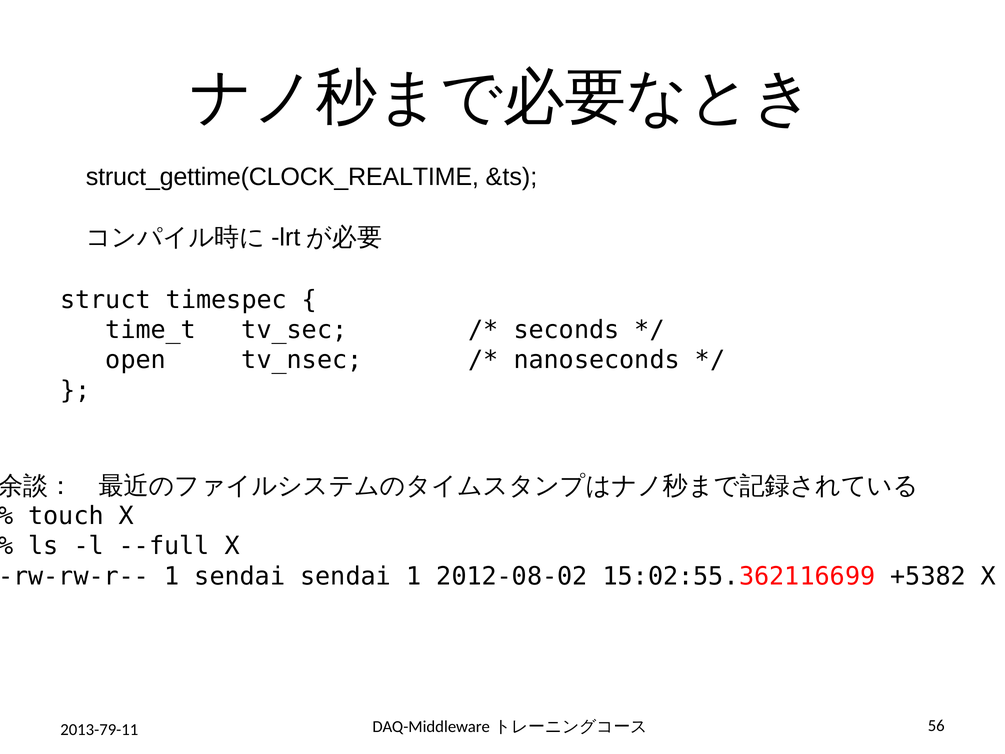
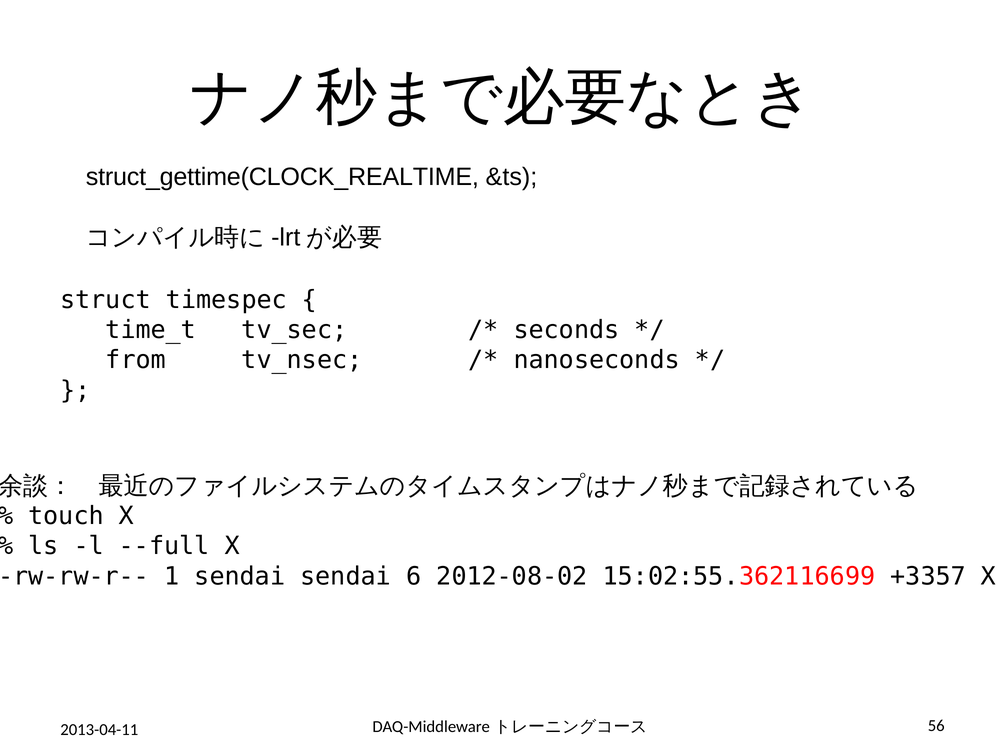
open: open -> from (136, 360)
sendai 1: 1 -> 6 (414, 576)
+5382: +5382 -> +3357 (928, 576)
2013-79-11: 2013-79-11 -> 2013-04-11 (99, 729)
